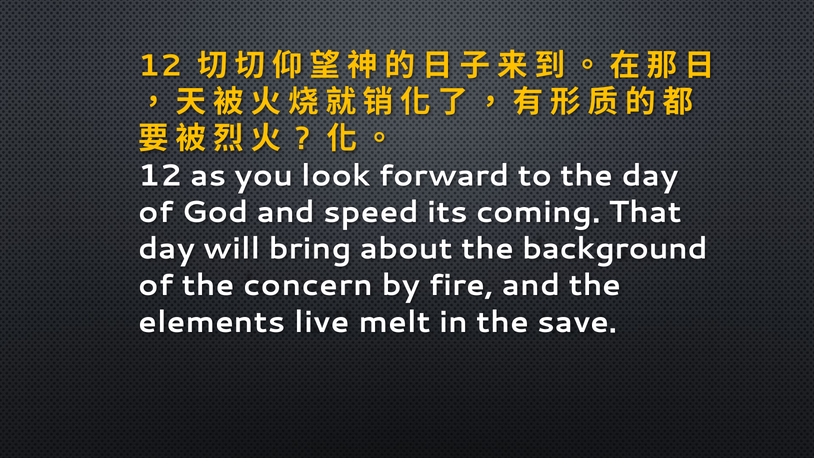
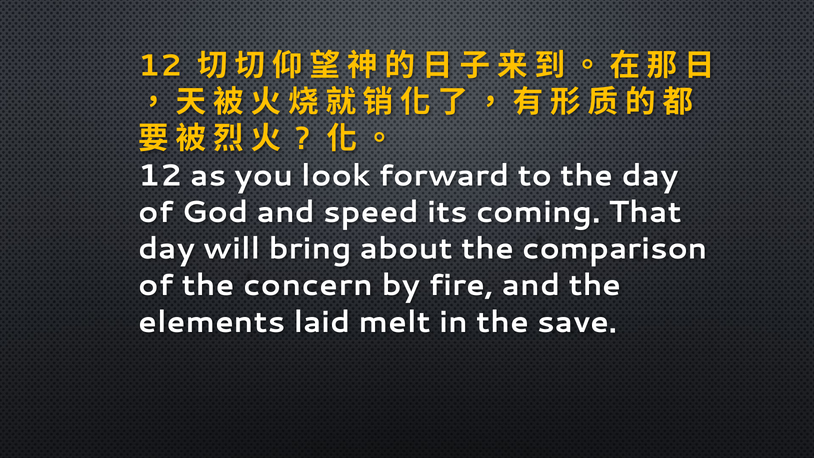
background: background -> comparison (615, 249)
live: live -> laid (322, 322)
